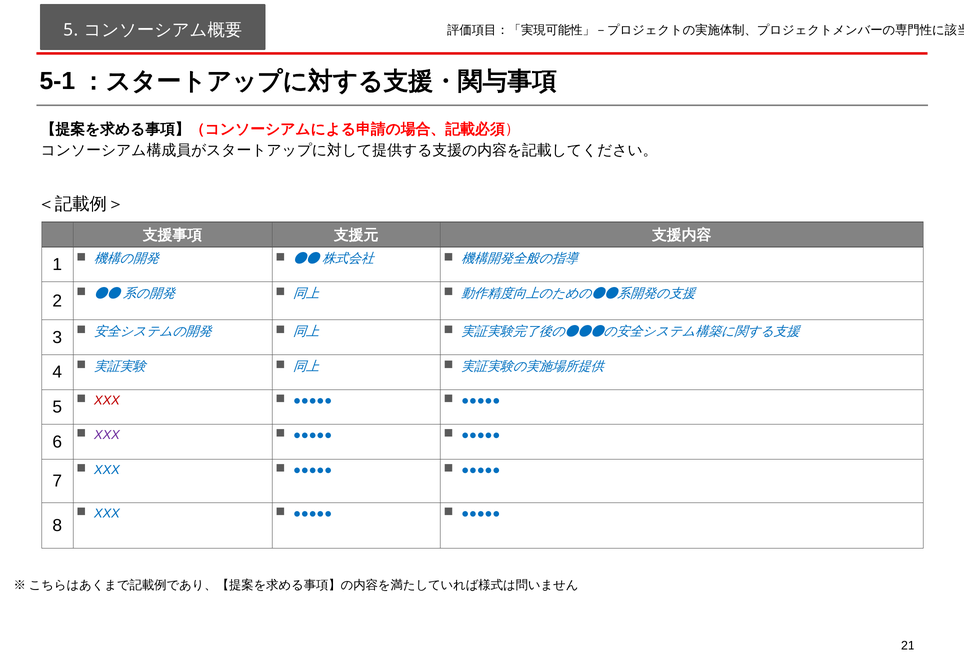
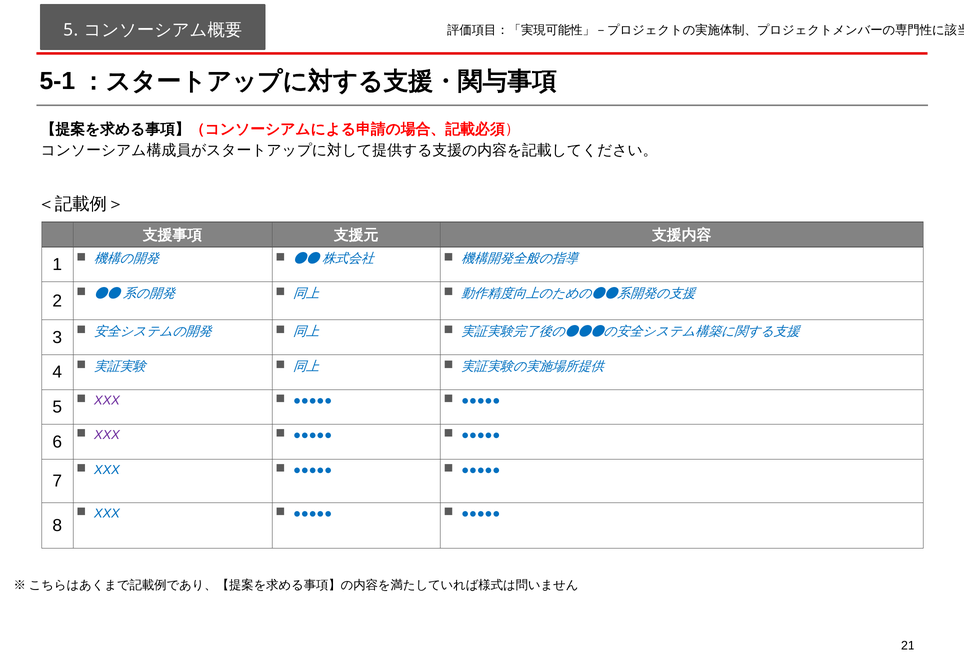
XXX colour: red -> purple (107, 401)
